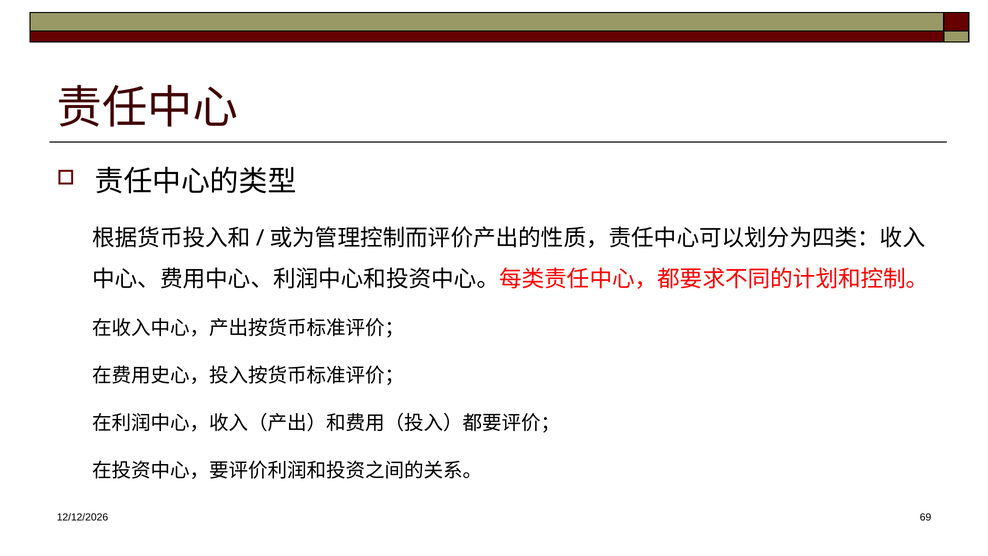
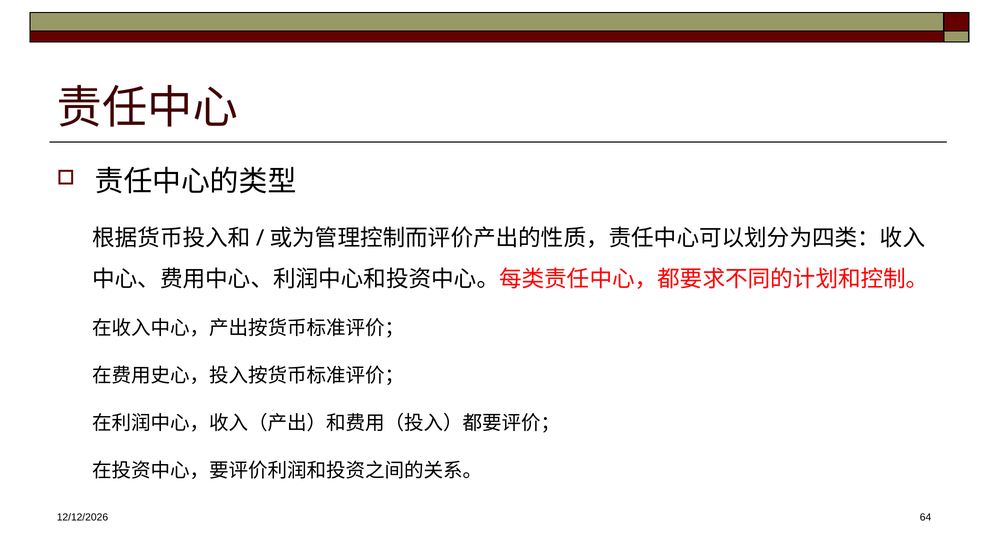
69: 69 -> 64 (926, 517)
